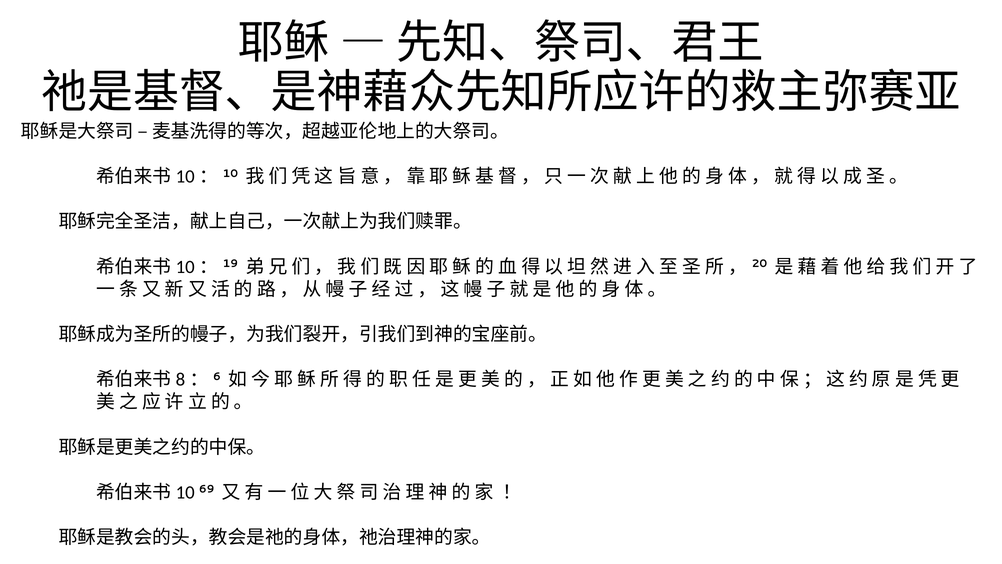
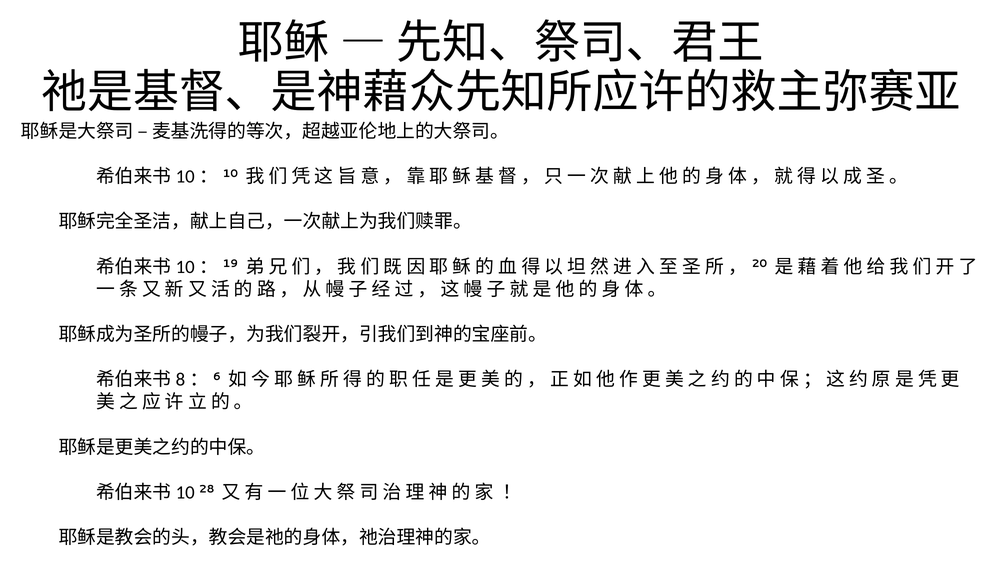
69: 69 -> 28 (207, 489)
